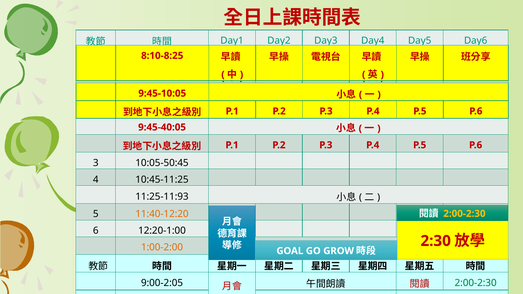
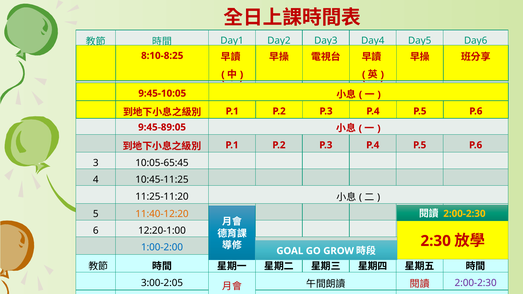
9:45-40:05: 9:45-40:05 -> 9:45-89:05 (162, 127)
10:05-50:45: 10:05-50:45 -> 10:05-65:45 (162, 163)
11:25-11:93: 11:25-11:93 -> 11:25-11:20 (162, 197)
1:00-2:00 colour: orange -> blue (162, 248)
9:00-2:05: 9:00-2:05 -> 3:00-2:05 (162, 283)
2:00-2:30 colour: green -> purple (476, 283)
